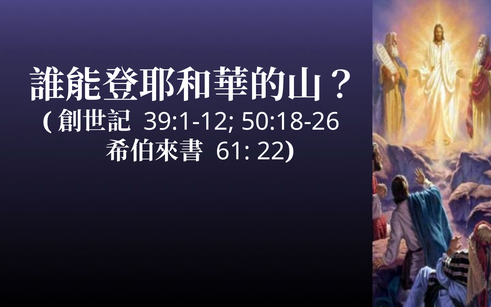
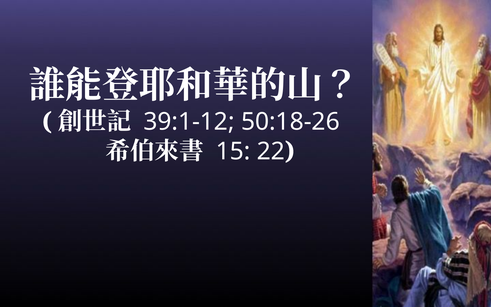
61: 61 -> 15 (233, 151)
